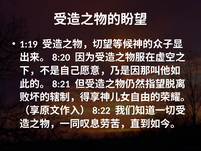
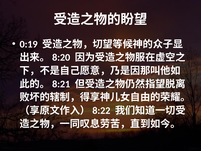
1:19: 1:19 -> 0:19 (29, 44)
